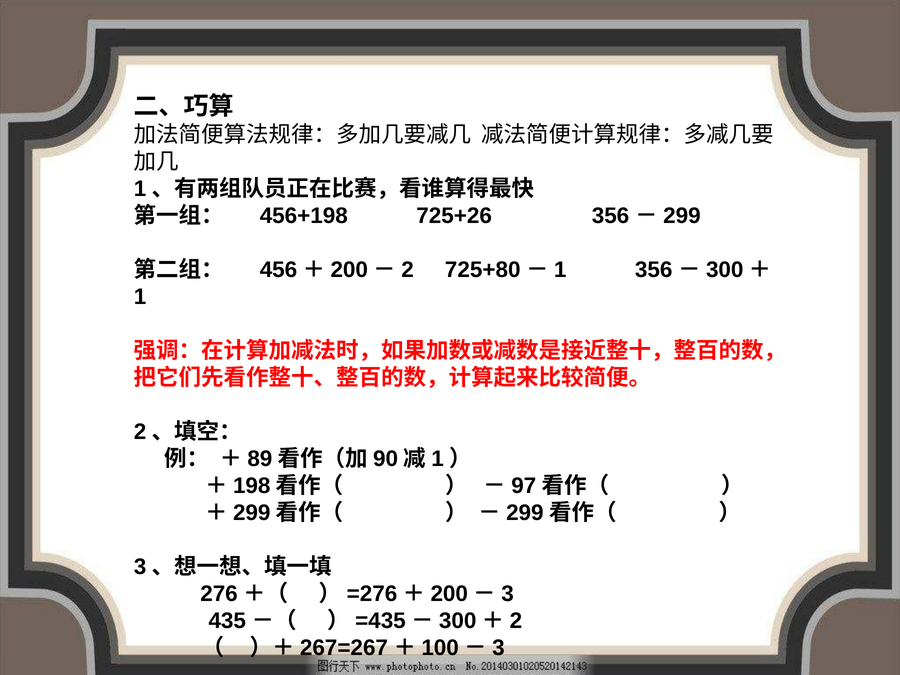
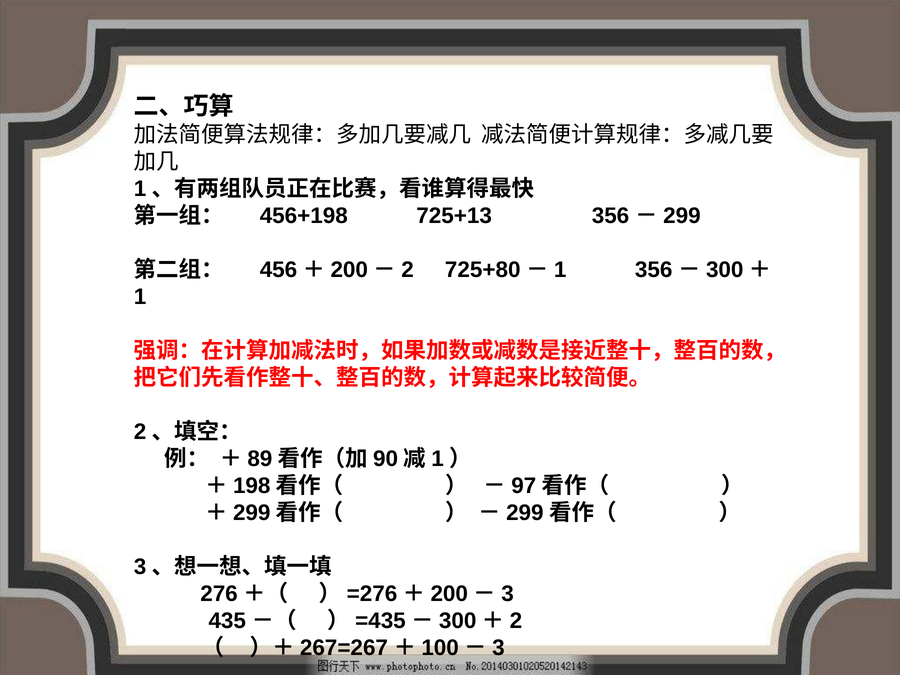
725+26: 725+26 -> 725+13 (454, 216)
